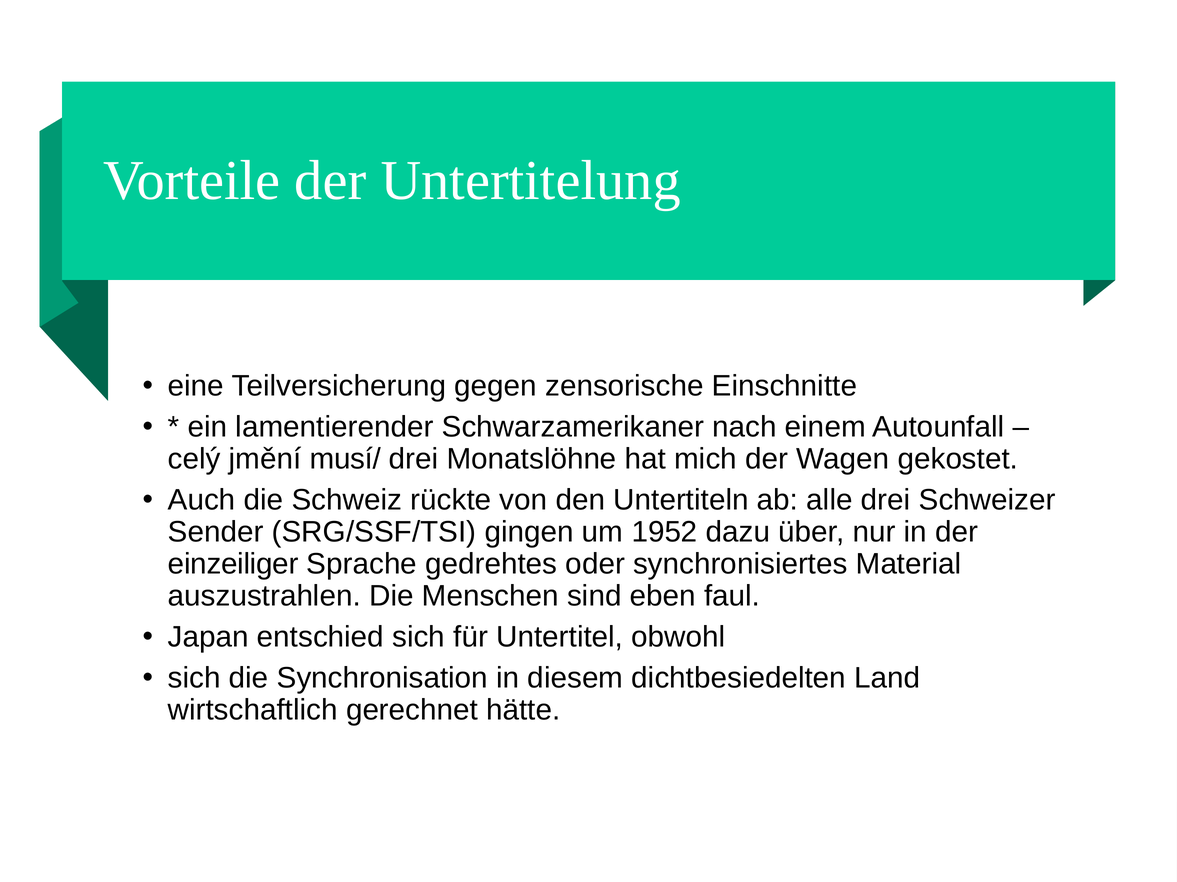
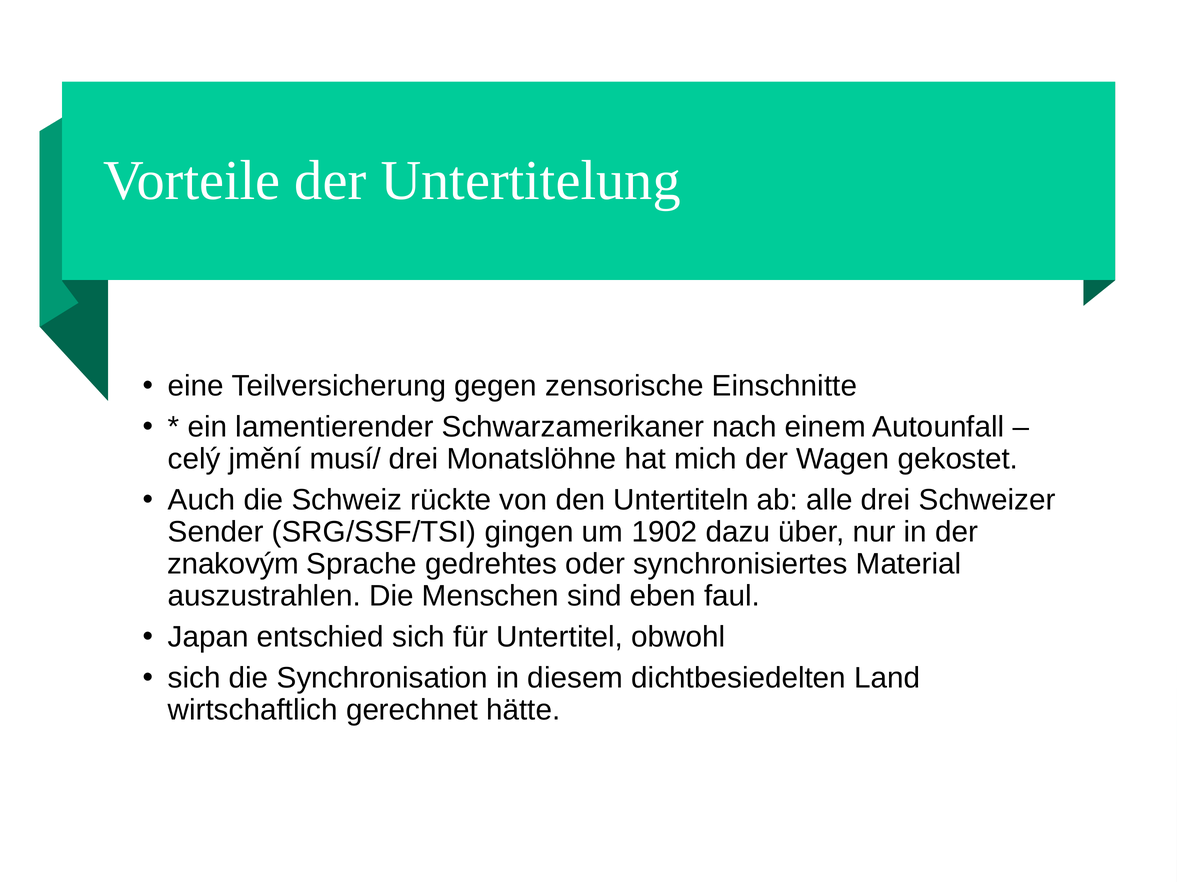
1952: 1952 -> 1902 (665, 532)
einzeiliger: einzeiliger -> znakovým (233, 564)
